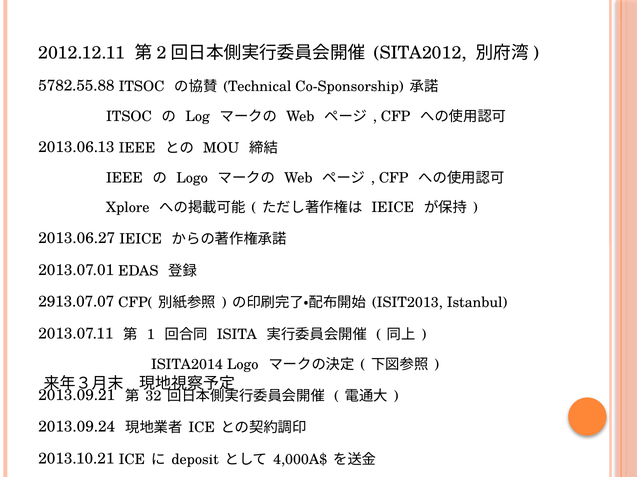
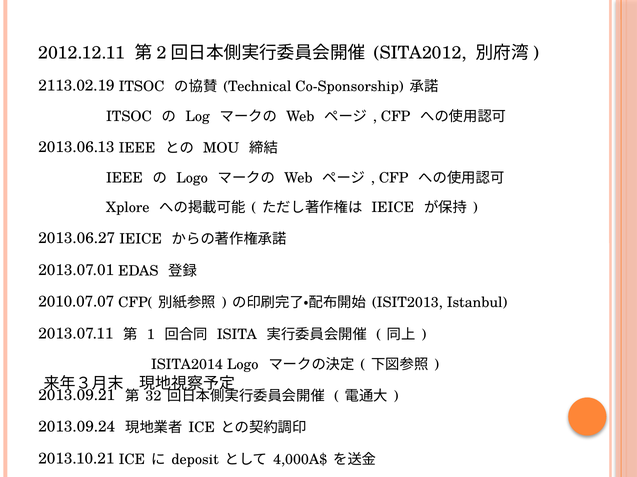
5782.55.88: 5782.55.88 -> 2113.02.19 (76, 86)
2913.07.07: 2913.07.07 -> 2010.07.07 (76, 302)
